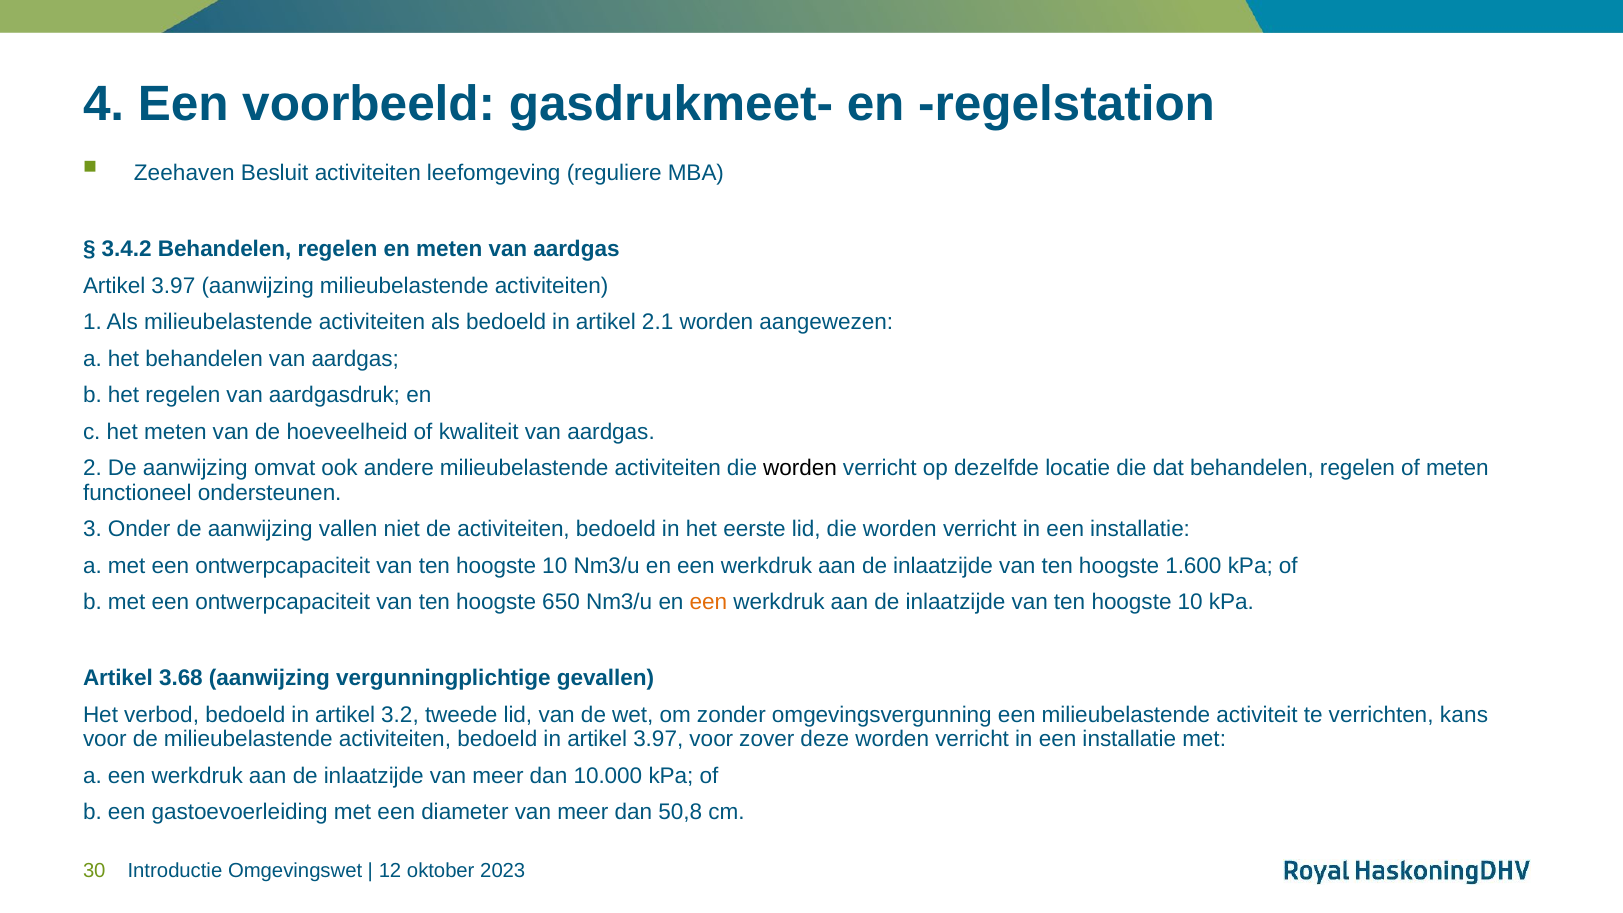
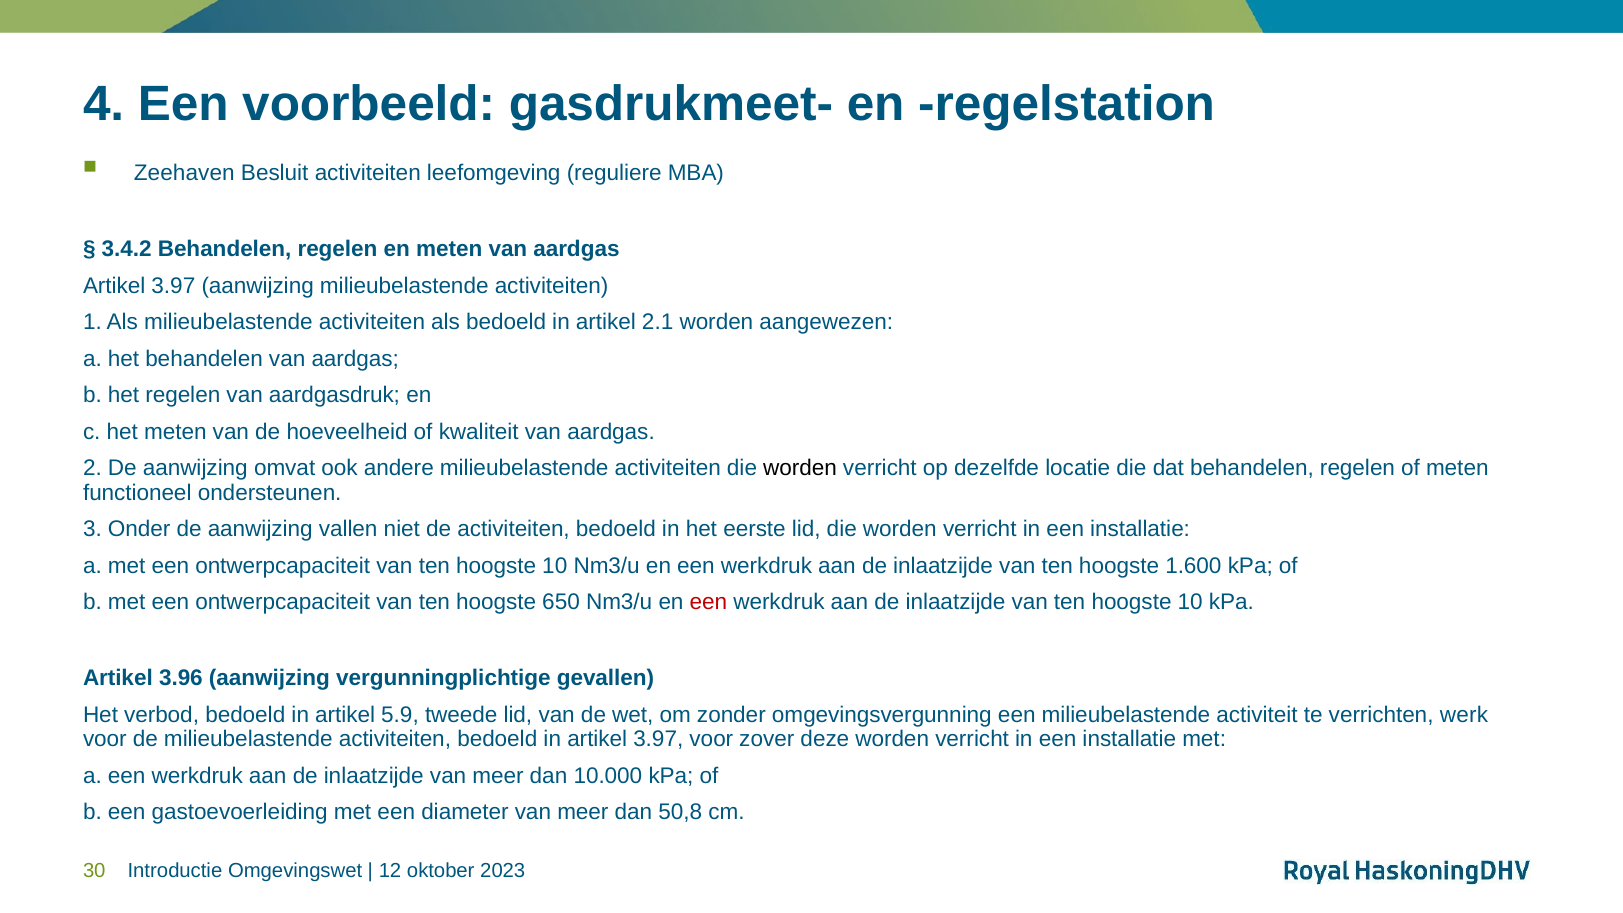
een colour: orange -> red (708, 602)
3.68: 3.68 -> 3.96 (181, 678)
3.2: 3.2 -> 5.9 (400, 715)
kans: kans -> werk (1464, 715)
